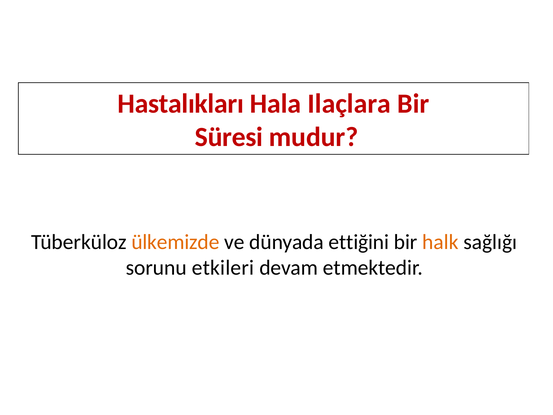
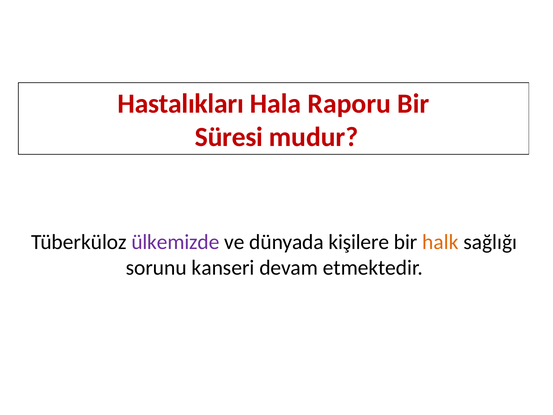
Ilaçlara: Ilaçlara -> Raporu (349, 104)
ülkemizde colour: orange -> purple (175, 242)
ettiğini: ettiğini -> kişilere (359, 242)
etkileri: etkileri -> kanseri (223, 268)
